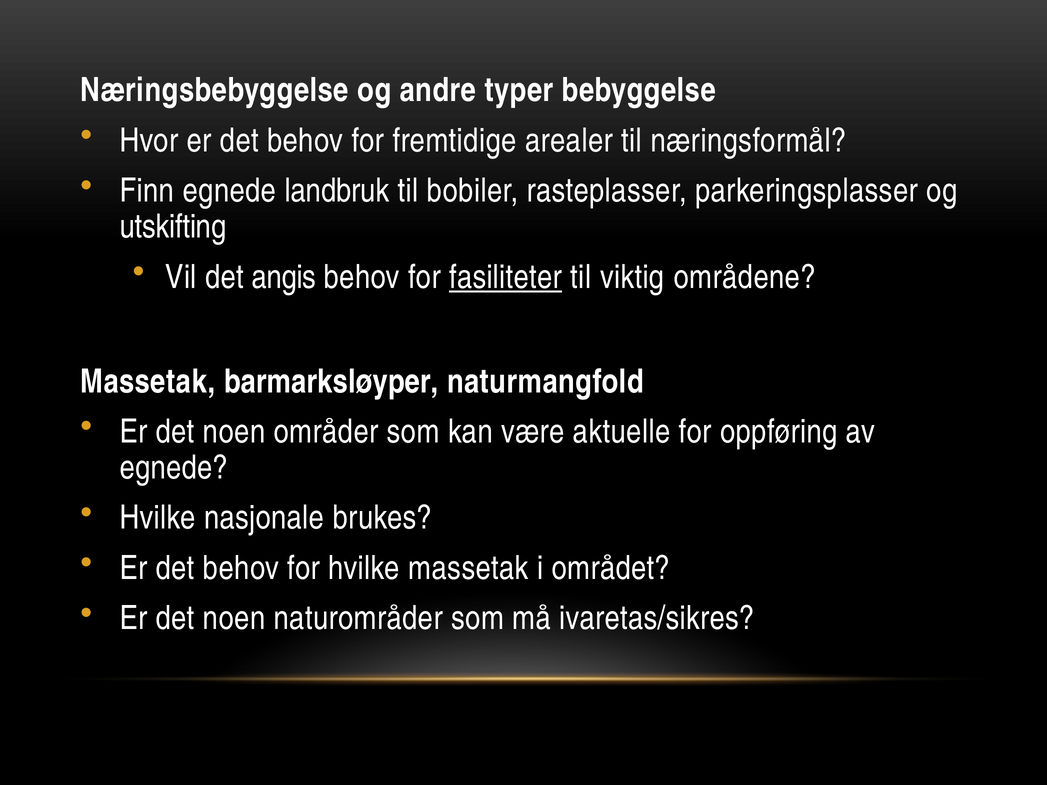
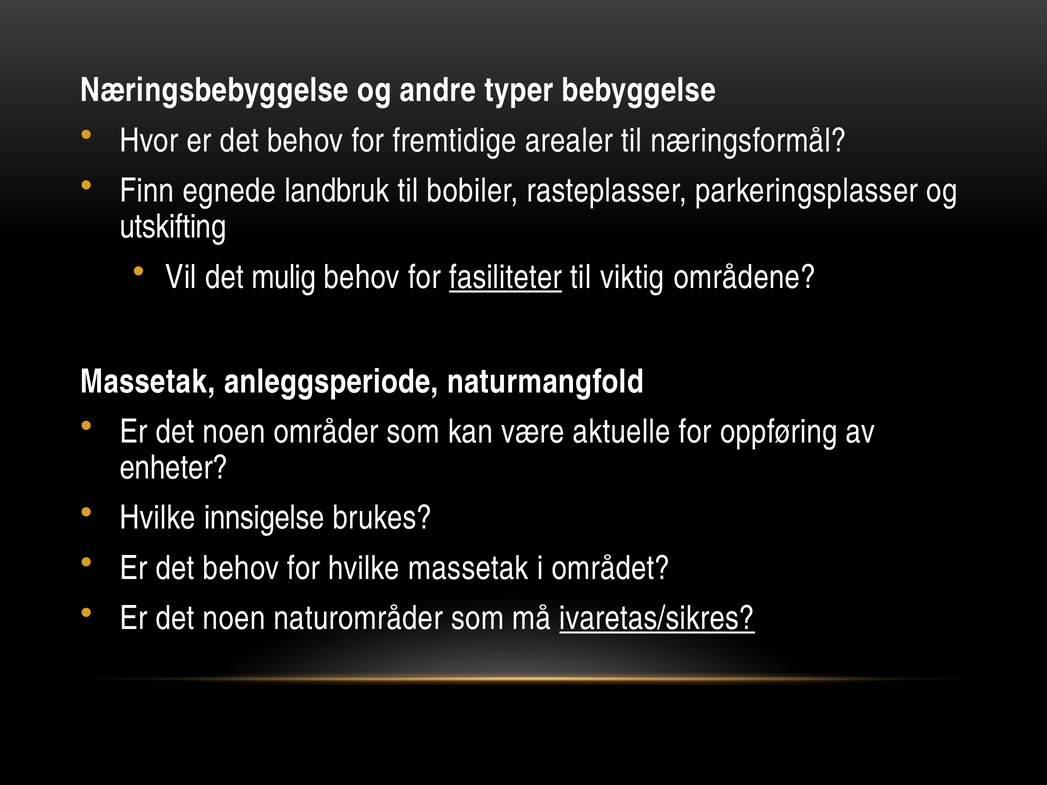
angis: angis -> mulig (284, 277)
barmarksløyper: barmarksløyper -> anleggsperiode (331, 382)
egnede: egnede -> enheter (174, 468)
nasjonale: nasjonale -> innsigelse (264, 518)
ivaretas/sikres underline: none -> present (657, 619)
